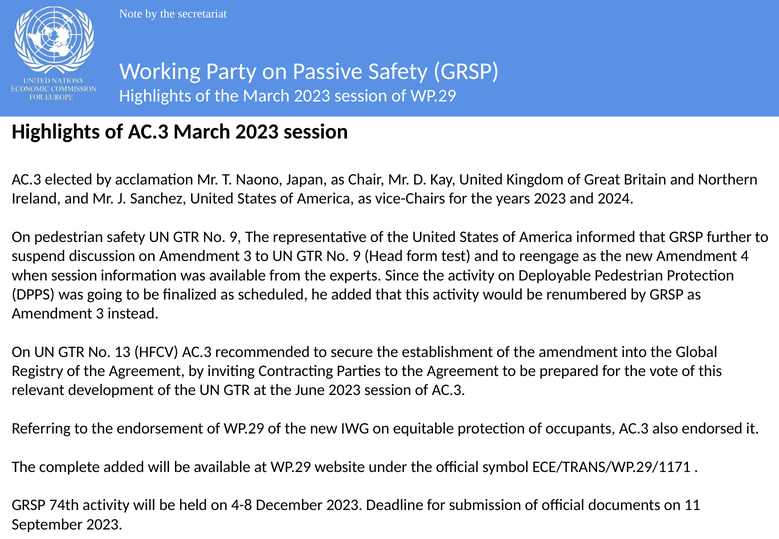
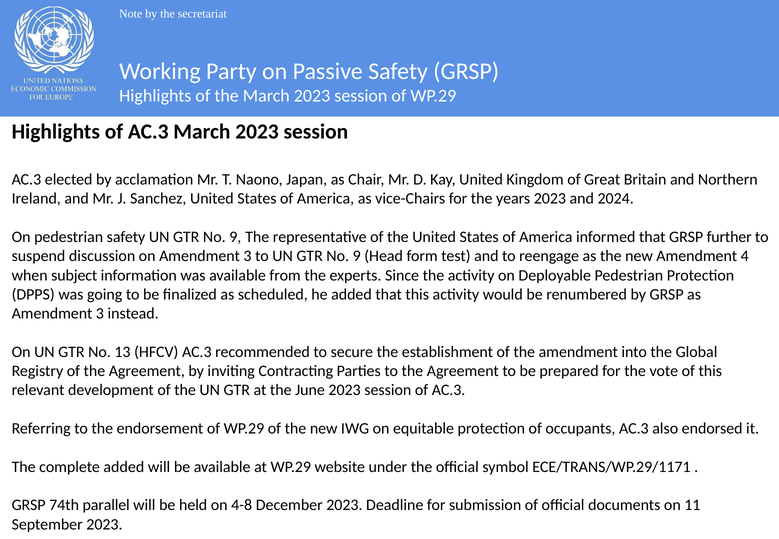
when session: session -> subject (74, 275)
74th activity: activity -> parallel (106, 505)
